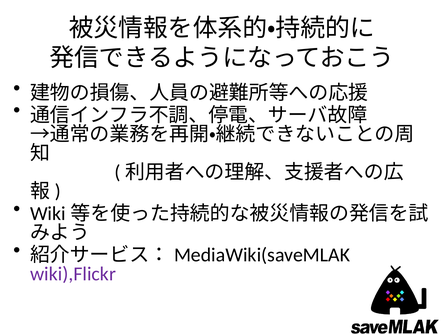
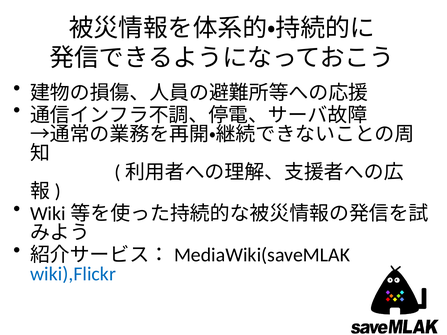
wiki),Flickr colour: purple -> blue (73, 274)
